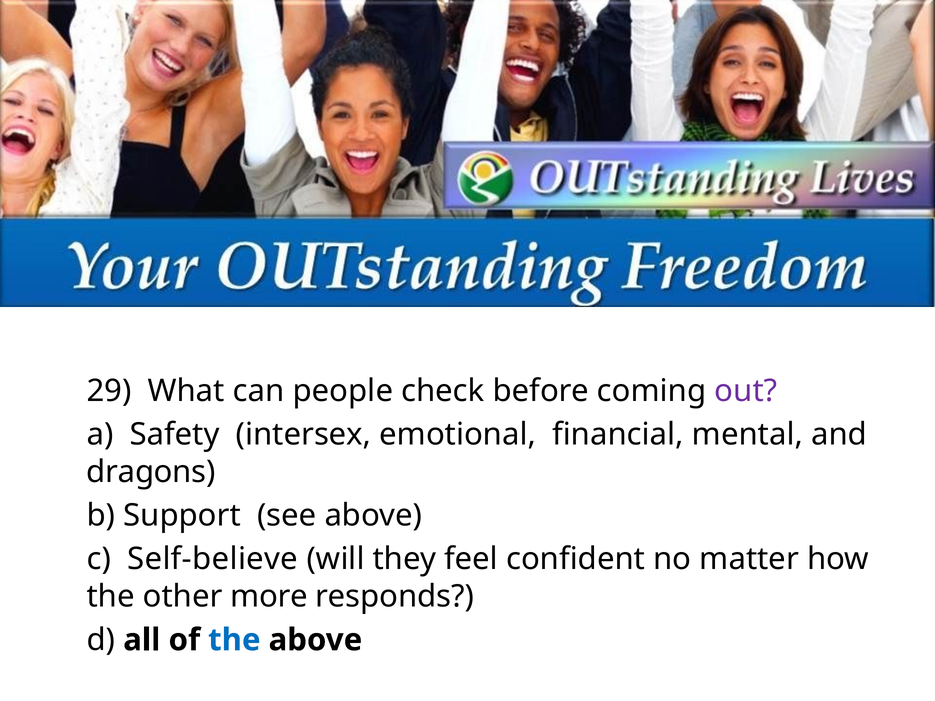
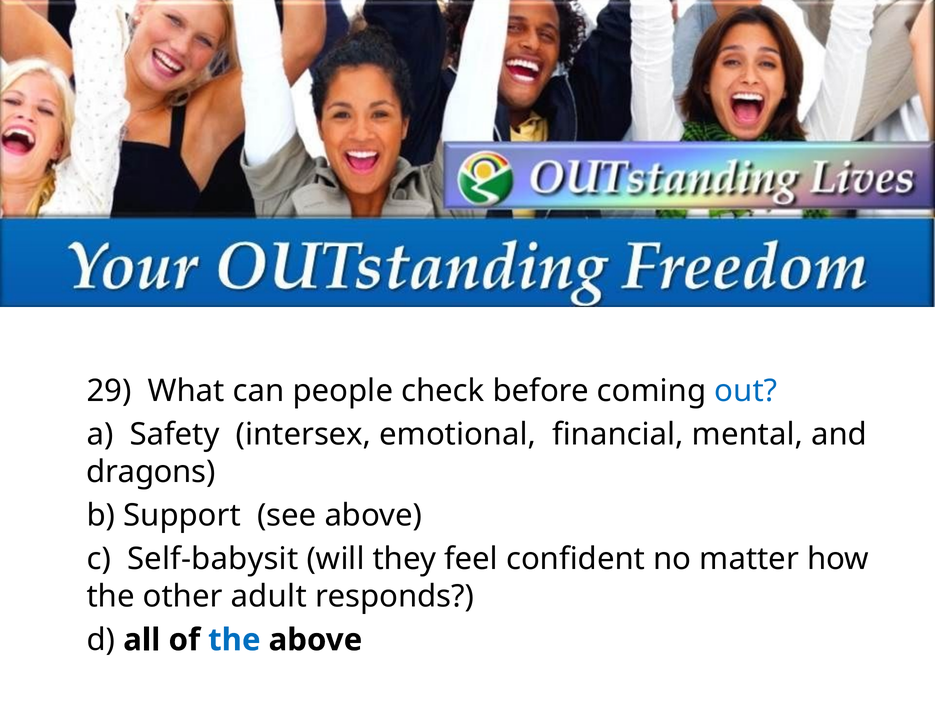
out colour: purple -> blue (746, 391)
Self-believe: Self-believe -> Self-babysit (213, 559)
more: more -> adult (269, 597)
